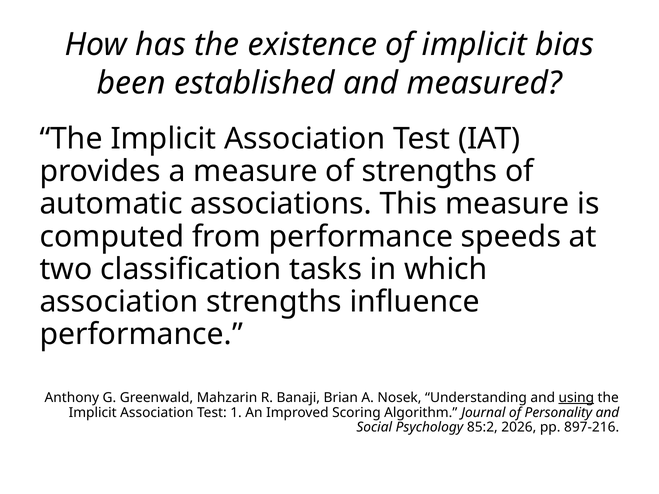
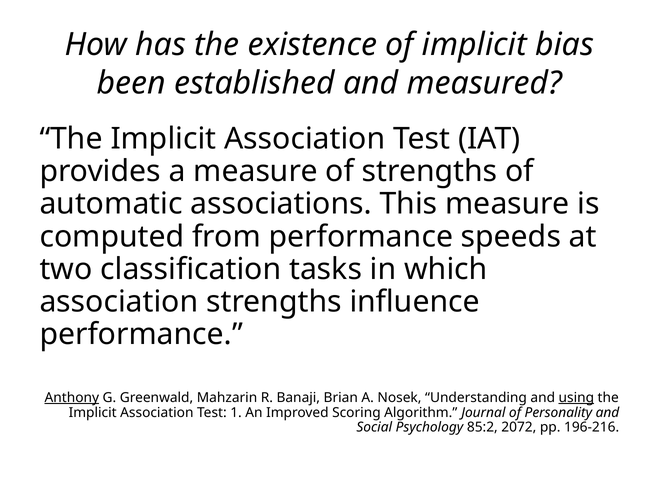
Anthony underline: none -> present (72, 398)
2026: 2026 -> 2072 (519, 428)
897-216: 897-216 -> 196-216 (592, 428)
